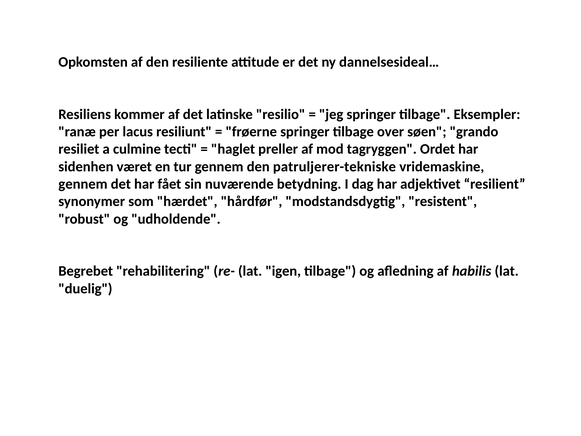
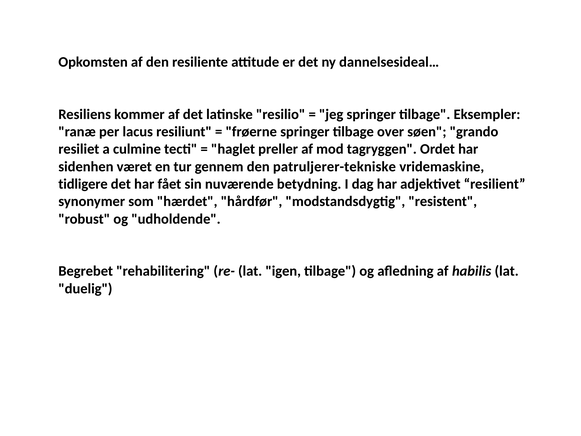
gennem: gennem -> tidligere (83, 184)
